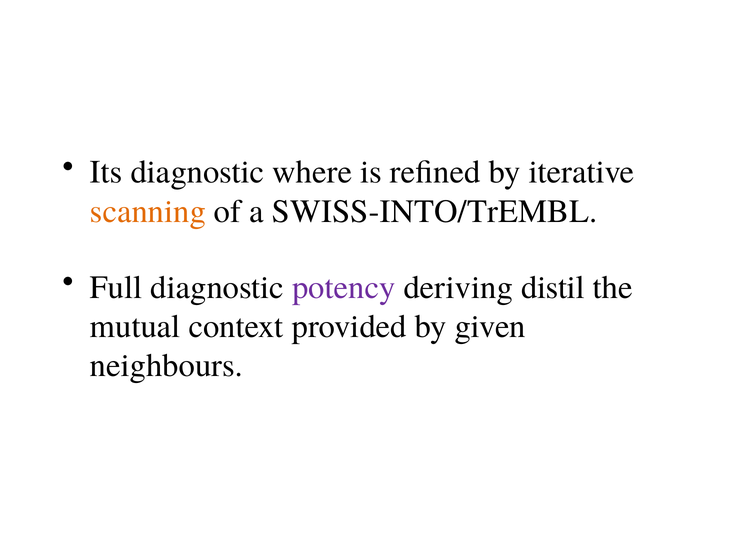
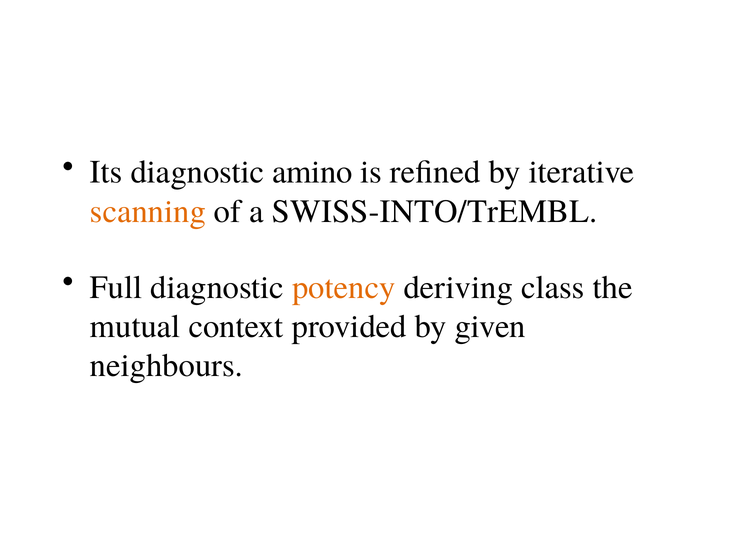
where: where -> amino (312, 172)
potency colour: purple -> orange (344, 288)
distil: distil -> class (553, 288)
